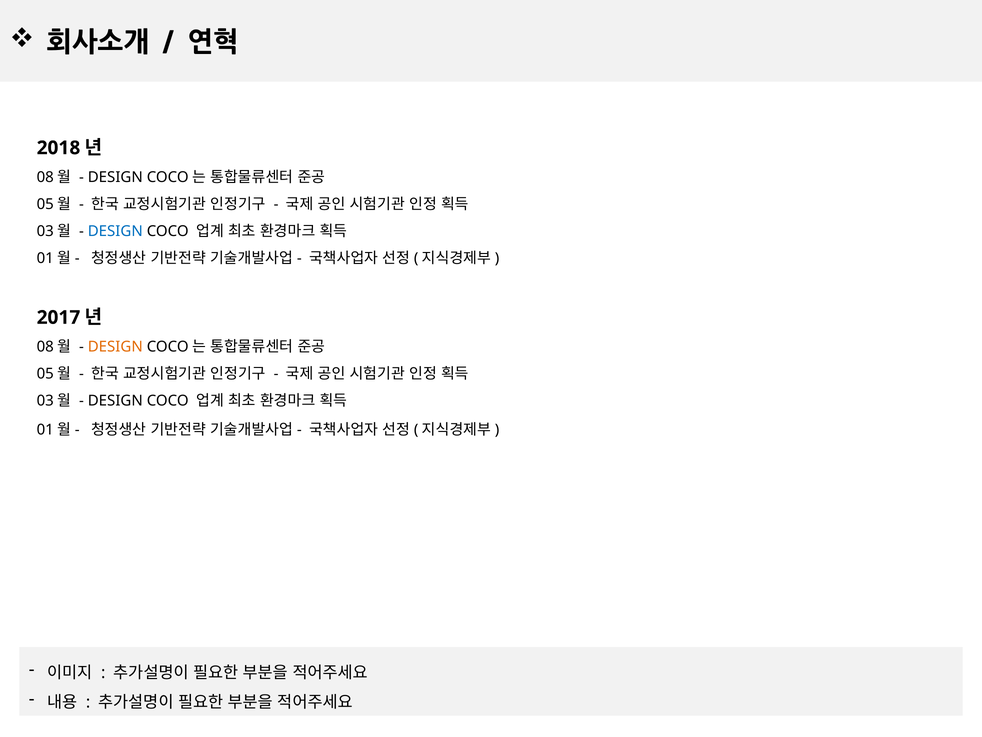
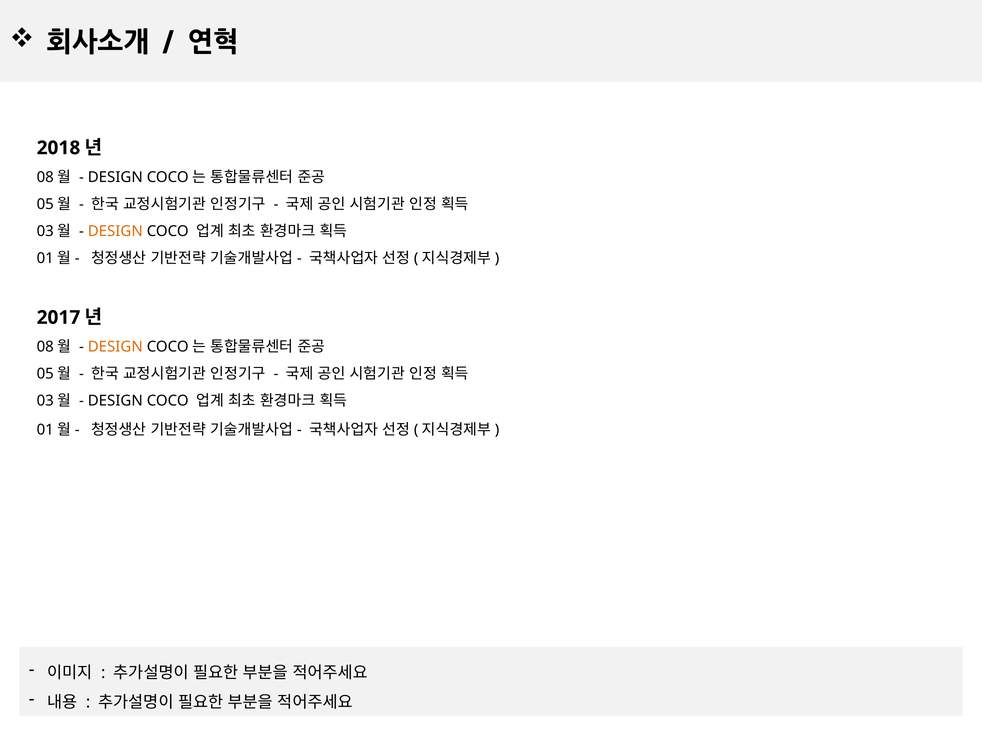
DESIGN colour: blue -> orange (115, 231)
